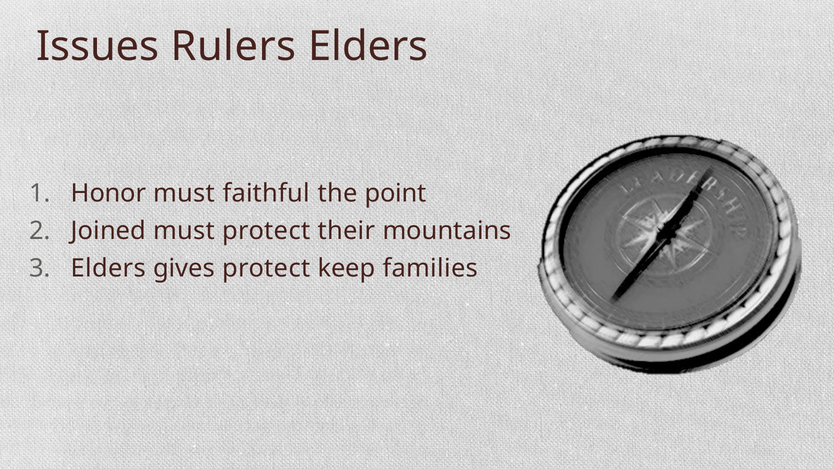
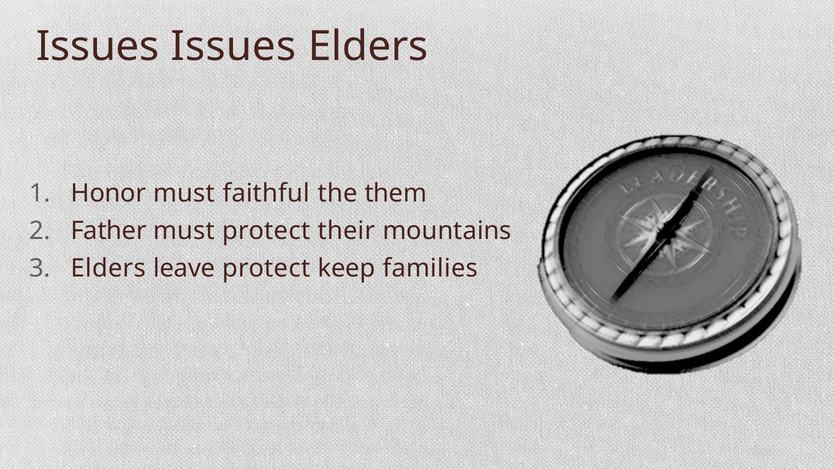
Issues Rulers: Rulers -> Issues (234, 47)
point: point -> them (396, 193)
Joined: Joined -> Father (109, 231)
gives: gives -> leave (184, 268)
